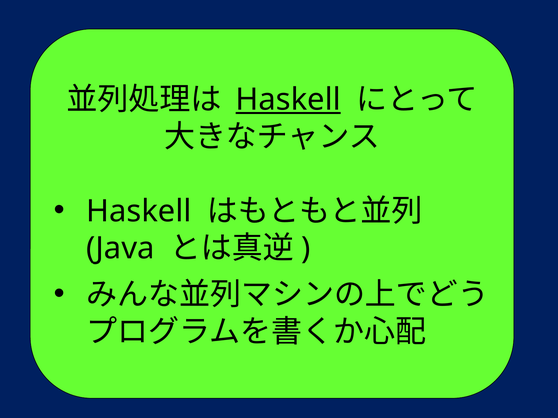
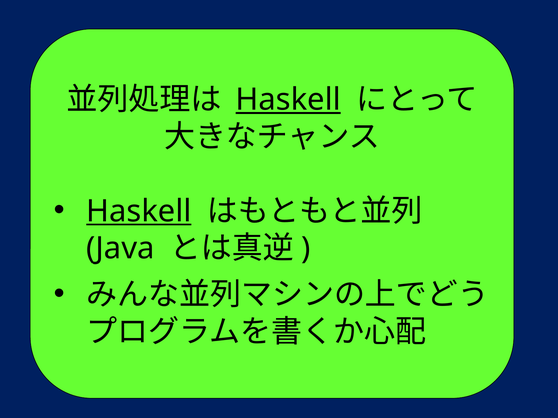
Haskell underline: none -> present (139, 211)
